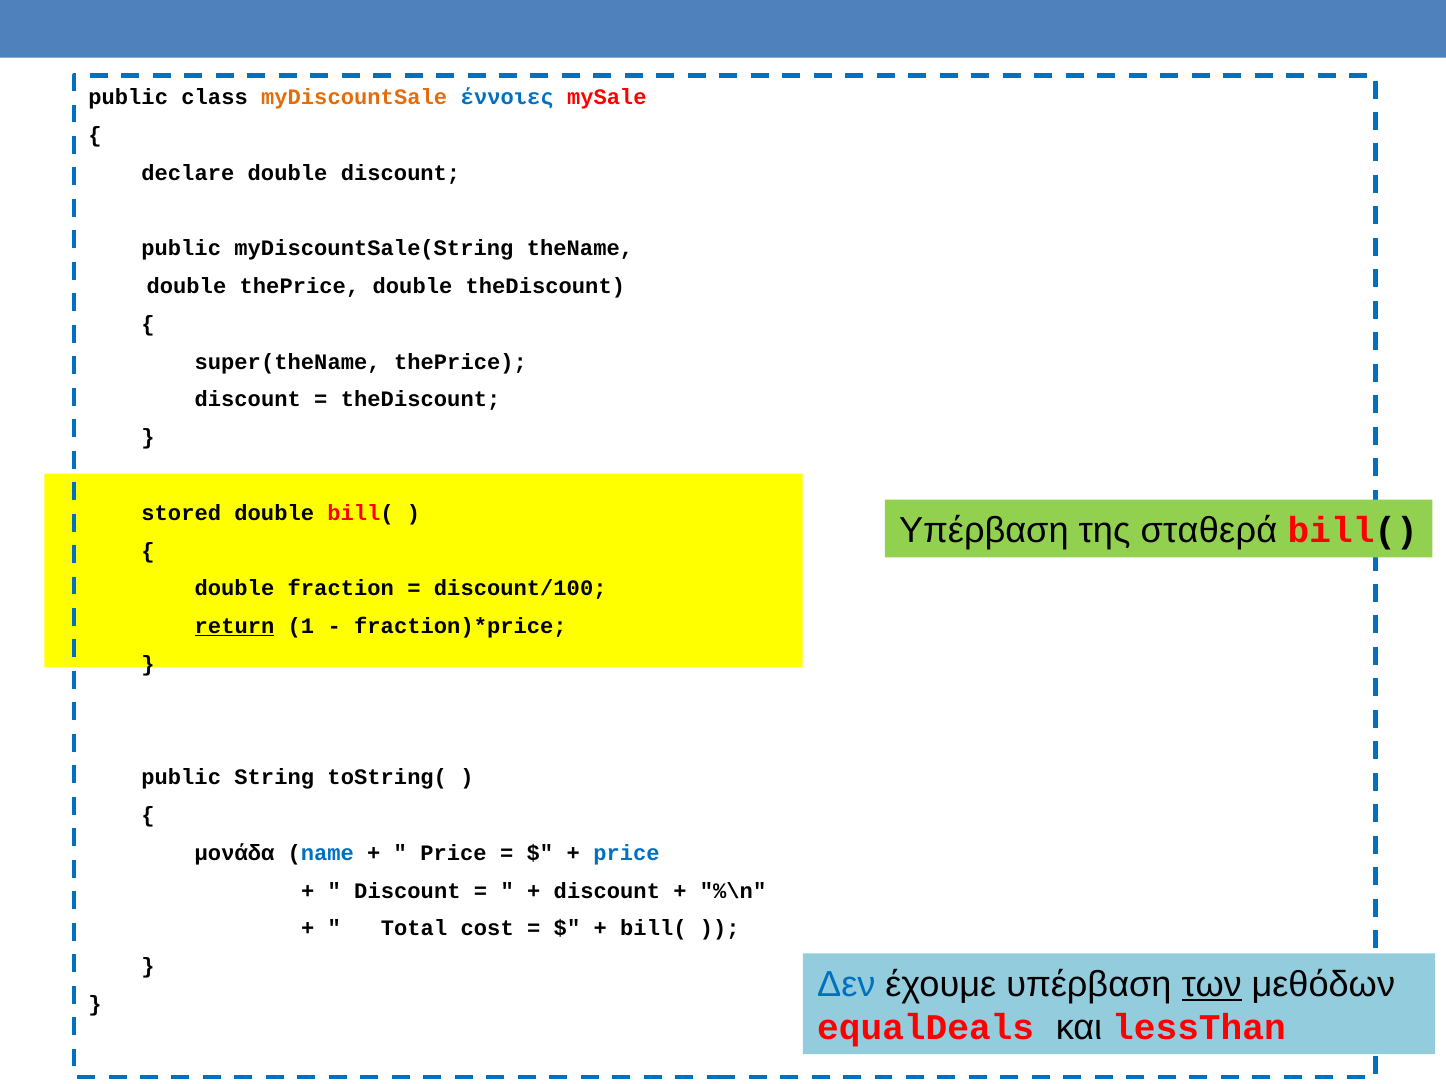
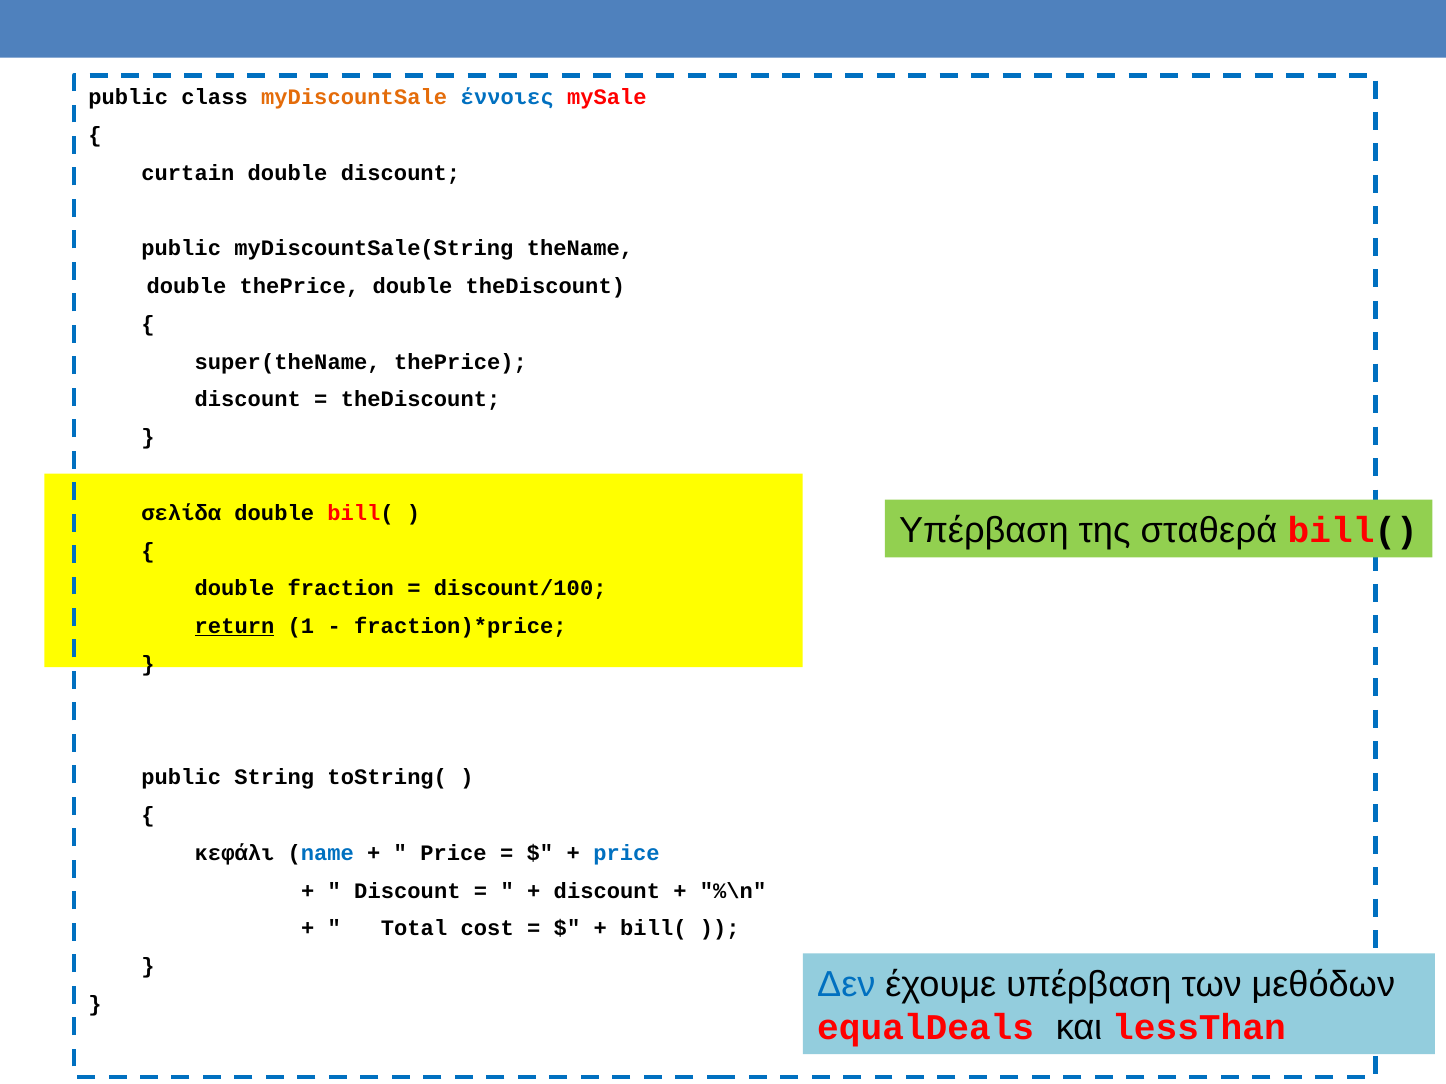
declare: declare -> curtain (188, 173)
stored: stored -> σελίδα (181, 513)
μονάδα: μονάδα -> κεφάλι (235, 853)
των underline: present -> none (1212, 985)
